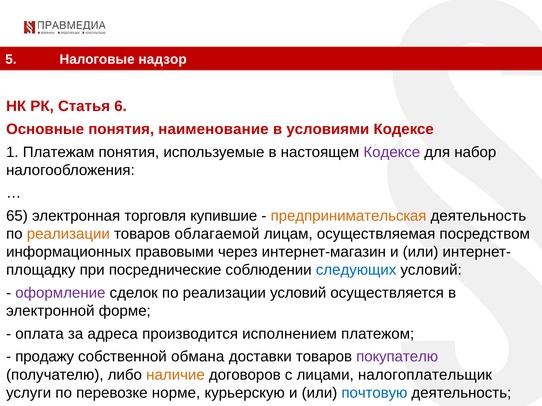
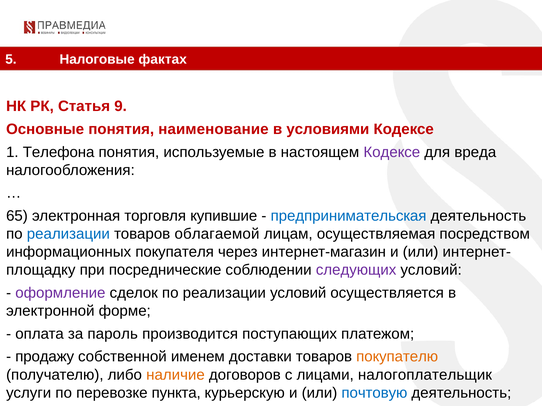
надзор: надзор -> фактах (163, 59)
6: 6 -> 9 (121, 106)
Платежам: Платежам -> Телефона (59, 152)
набор: набор -> вреда (475, 152)
предпринимательская colour: orange -> blue (349, 216)
реализации colour: orange -> blue (68, 234)
правовыми: правовыми -> покупателя (175, 252)
следующих colour: blue -> purple (356, 270)
адреса: адреса -> пароль (113, 334)
исполнением: исполнением -> поступающих (290, 334)
обмана: обмана -> именем (198, 357)
покупателю colour: purple -> orange (397, 357)
норме: норме -> пункта (176, 393)
